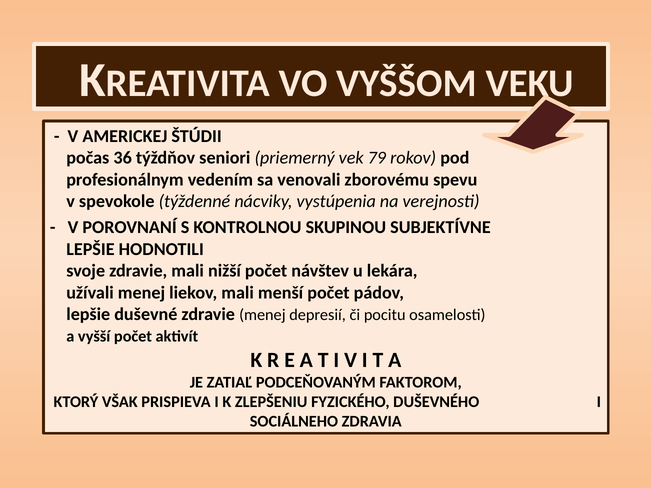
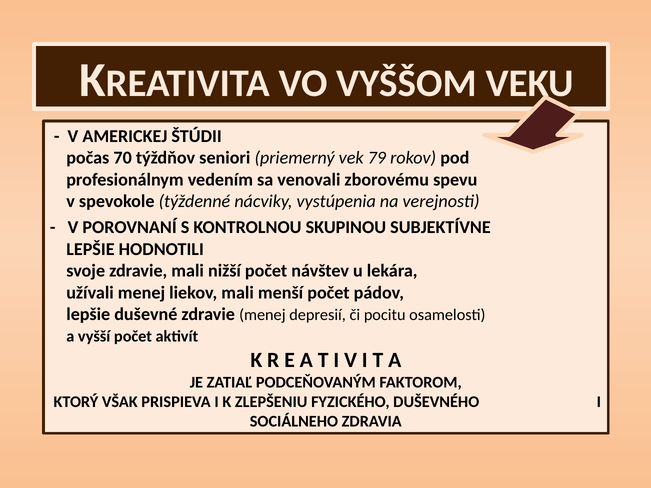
36: 36 -> 70 (123, 158)
